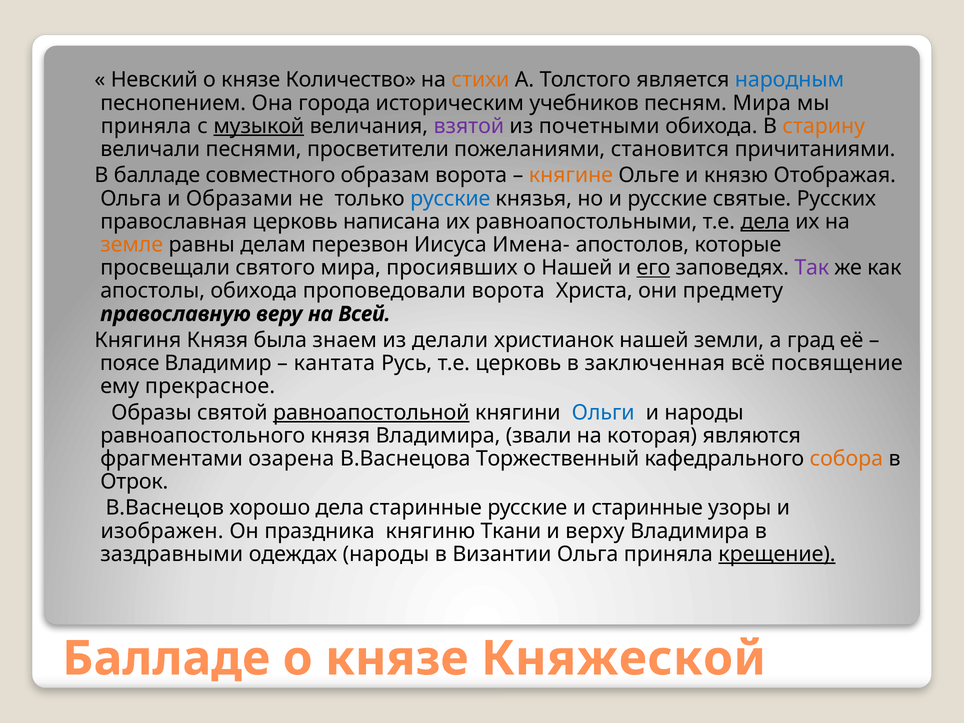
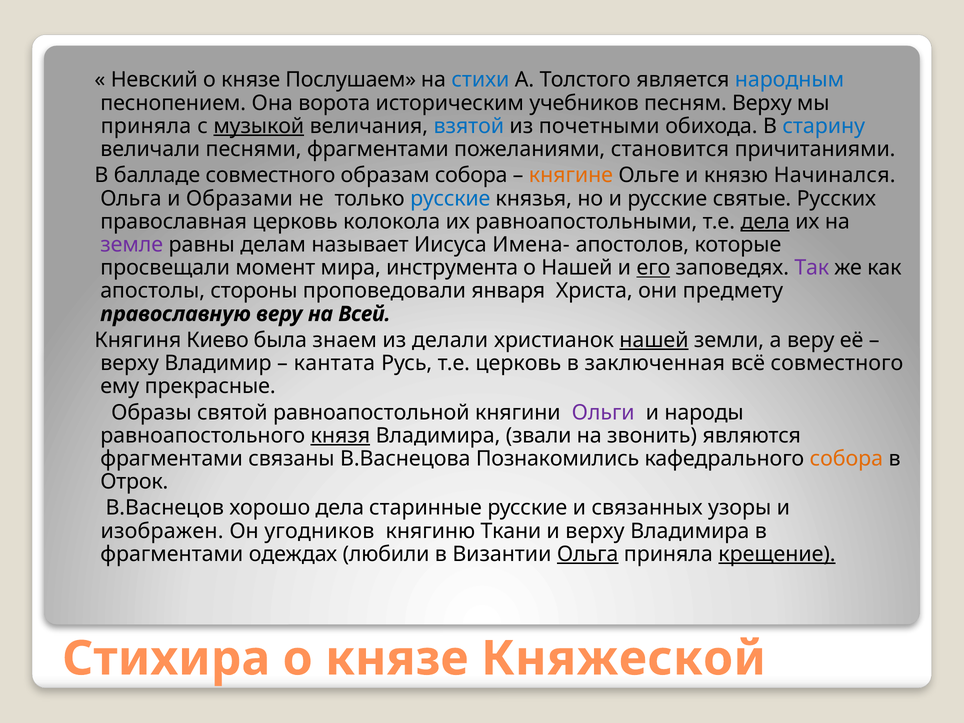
Количество: Количество -> Послушаем (351, 80)
стихи colour: orange -> blue (480, 80)
города: города -> ворота (334, 103)
песням Мира: Мира -> Верху (762, 103)
взятой colour: purple -> blue (469, 126)
старину colour: orange -> blue (824, 126)
песнями просветители: просветители -> фрагментами (378, 149)
образам ворота: ворота -> собора (471, 175)
Отображая: Отображая -> Начинался (835, 175)
написана: написана -> колокола (392, 222)
земле colour: orange -> purple (132, 245)
перезвон: перезвон -> называет (360, 245)
святого: святого -> момент (275, 268)
просиявших: просиявших -> инструмента (452, 268)
апостолы обихода: обихода -> стороны (254, 291)
проповедовали ворота: ворота -> января (508, 291)
Княгиня Князя: Князя -> Киево (218, 340)
нашей underline: none -> present (654, 340)
а град: град -> веру (811, 340)
поясе: поясе -> верху (130, 363)
всё посвящение: посвящение -> совместного (837, 363)
прекрасное: прекрасное -> прекрасные (210, 386)
равноапостольной underline: present -> none (371, 412)
Ольги colour: blue -> purple (603, 412)
князя underline: none -> present (340, 436)
которая: которая -> звонить (652, 436)
озарена: озарена -> связаны (291, 459)
Торжественный: Торжественный -> Познакомились (558, 459)
и старинные: старинные -> связанных (647, 508)
праздника: праздника -> угодников (319, 531)
заздравными: заздравными -> фрагментами (172, 554)
одеждах народы: народы -> любили (386, 554)
Ольга underline: none -> present (588, 554)
Балладе: Балладе -> Стихира (166, 659)
